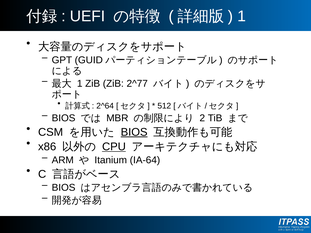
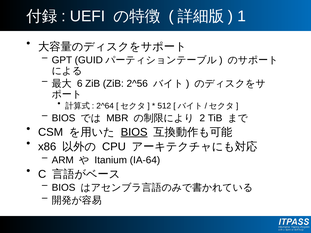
1: 1 -> 6 (80, 84)
2^77: 2^77 -> 2^56 (137, 84)
CPU underline: present -> none (114, 147)
